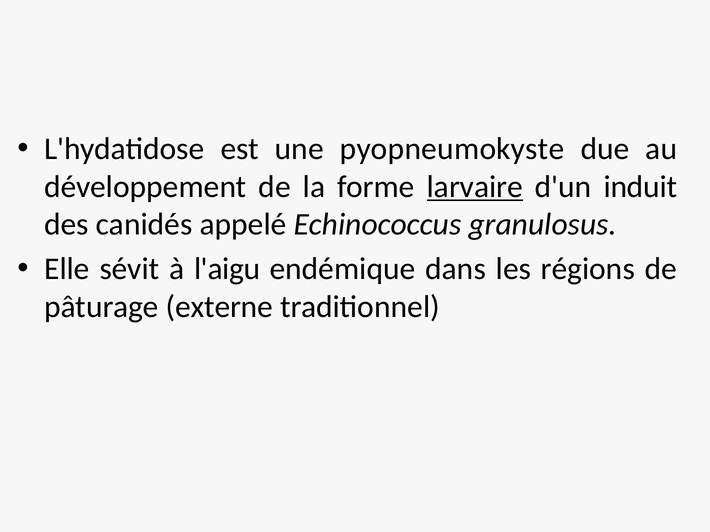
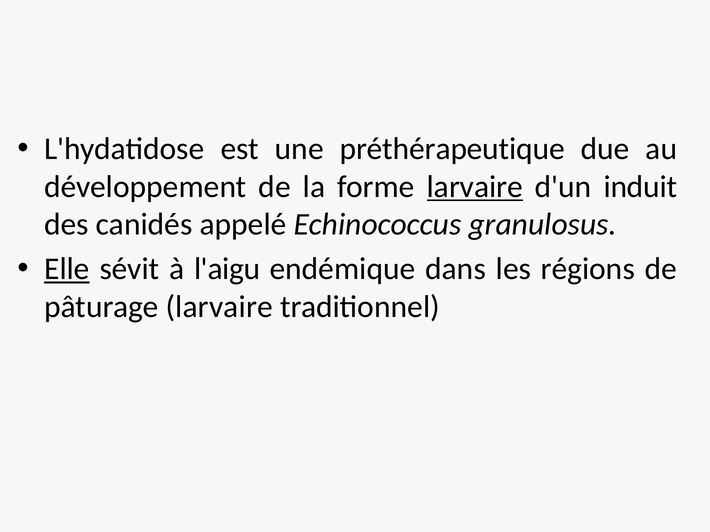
pyopneumokyste: pyopneumokyste -> préthérapeutique (452, 149)
Elle underline: none -> present (67, 269)
pâturage externe: externe -> larvaire (219, 307)
